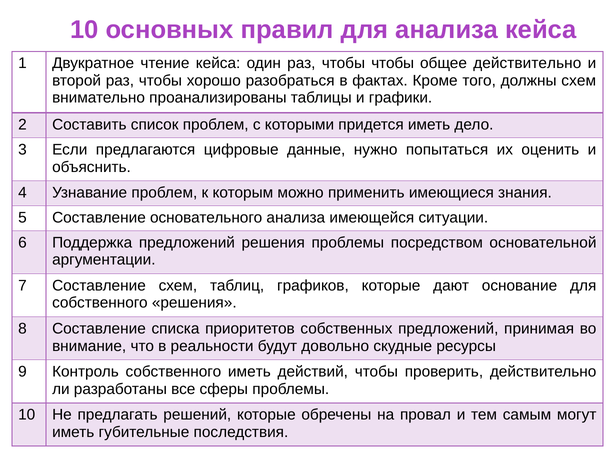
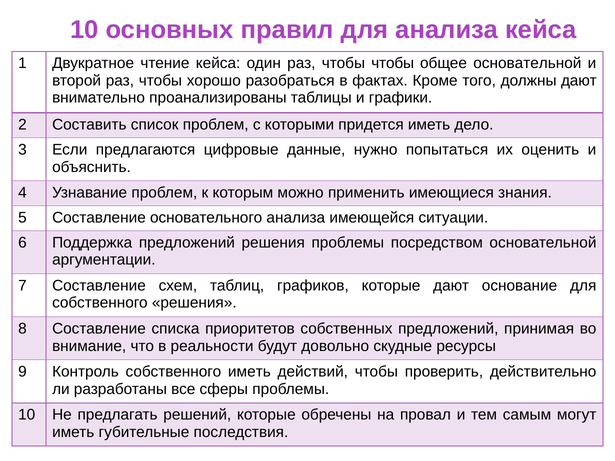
общее действительно: действительно -> основательной (527, 63)
должны схем: схем -> дают (579, 81)
